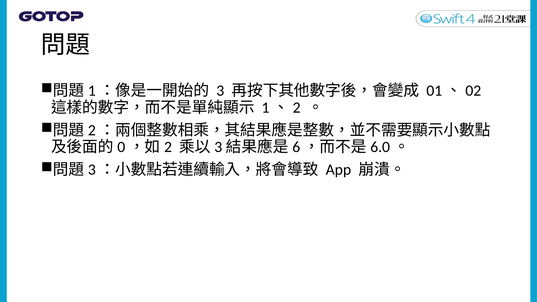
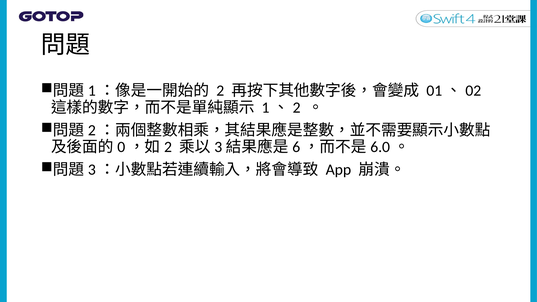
3: 3 -> 2 (220, 91)
